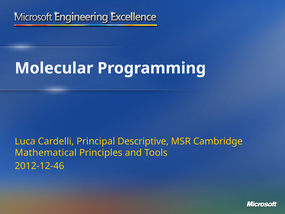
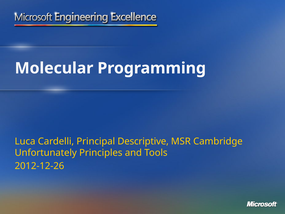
Mathematical: Mathematical -> Unfortunately (46, 153)
2012-12-46: 2012-12-46 -> 2012-12-26 (39, 166)
